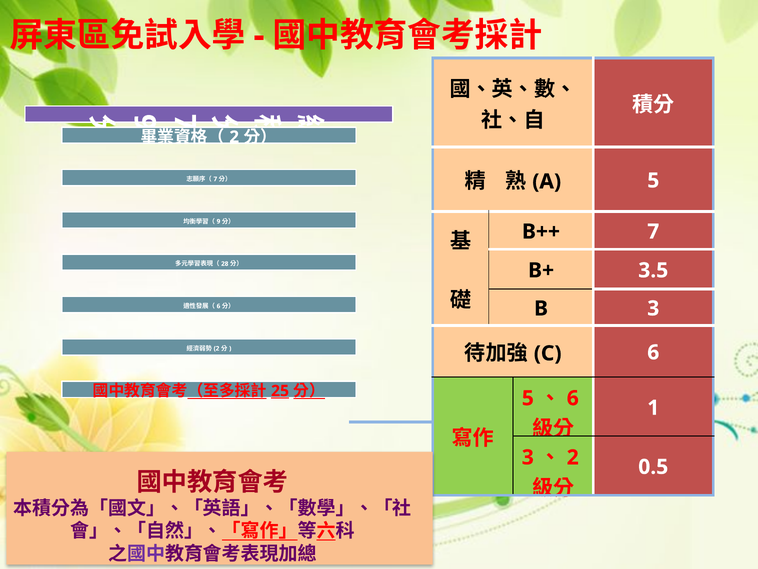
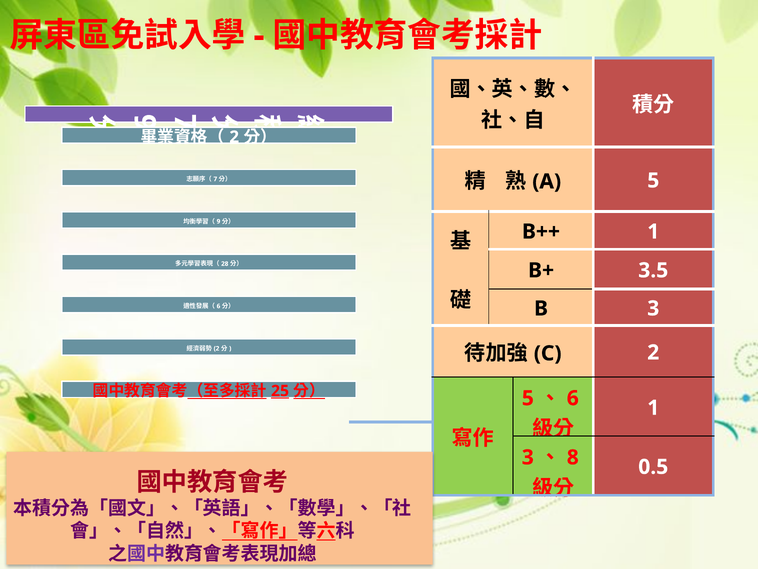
B++ 7: 7 -> 1 (653, 231)
6: 6 -> 2 (653, 352)
2: 2 -> 8 (573, 457)
